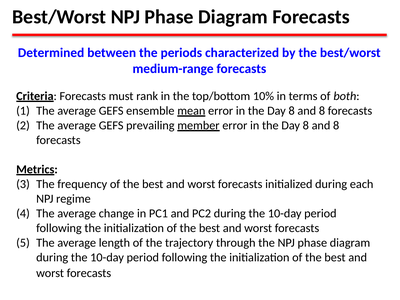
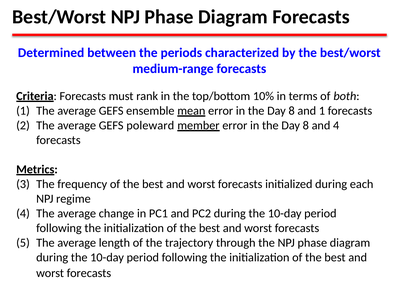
8: 8 -> 1 (322, 111)
prevailing: prevailing -> poleward (150, 125)
8: 8 -> 4 (336, 125)
